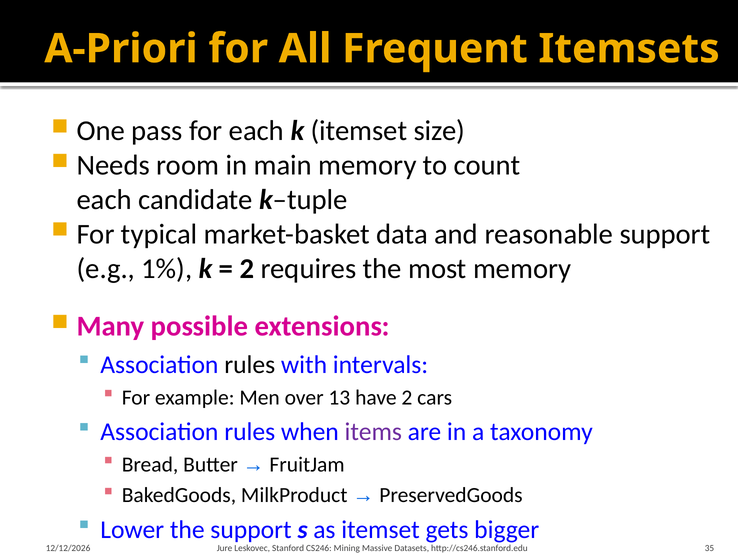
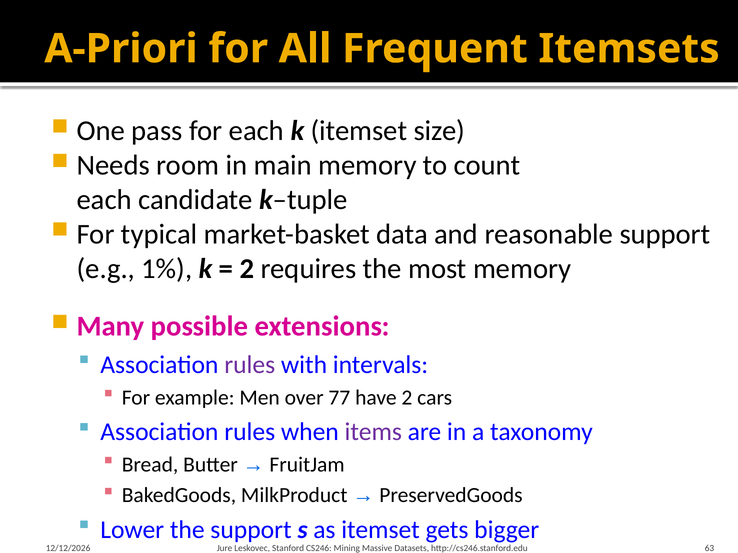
rules colour: black -> purple (250, 365)
13: 13 -> 77 (339, 398)
35: 35 -> 63 (709, 548)
